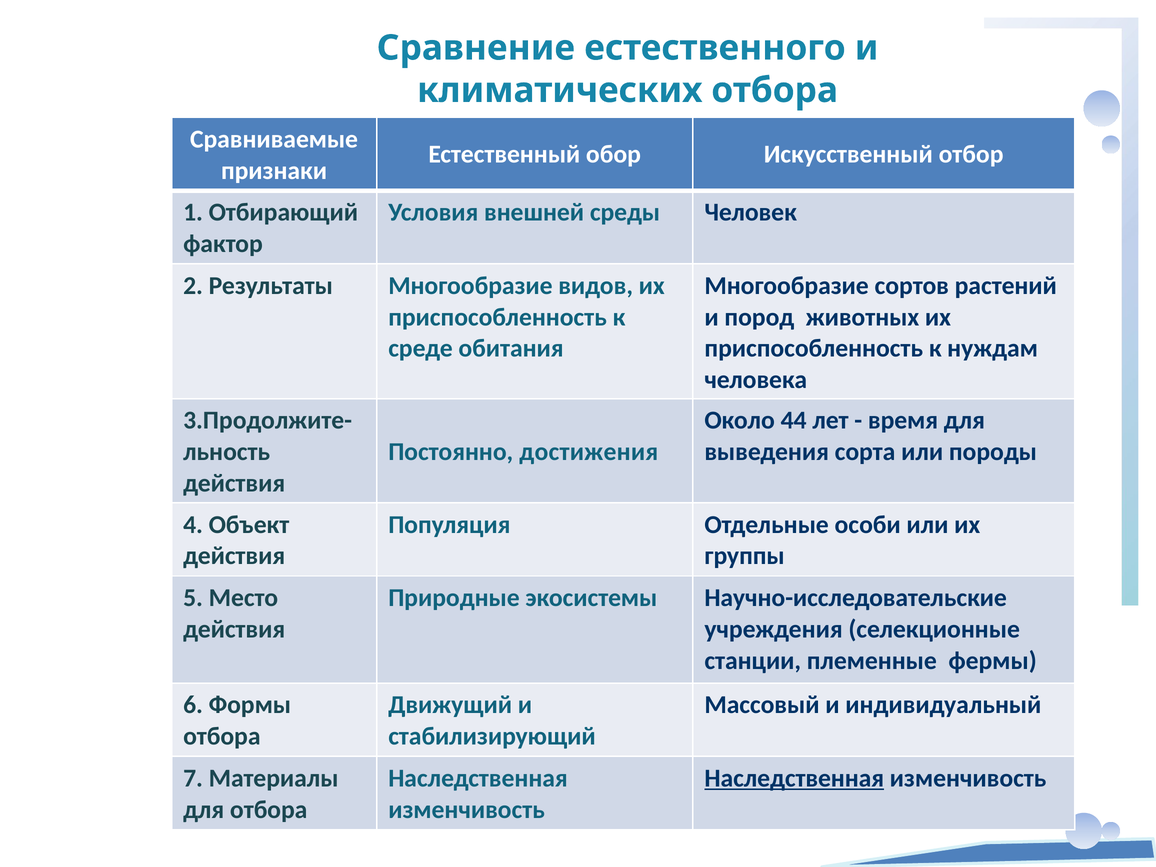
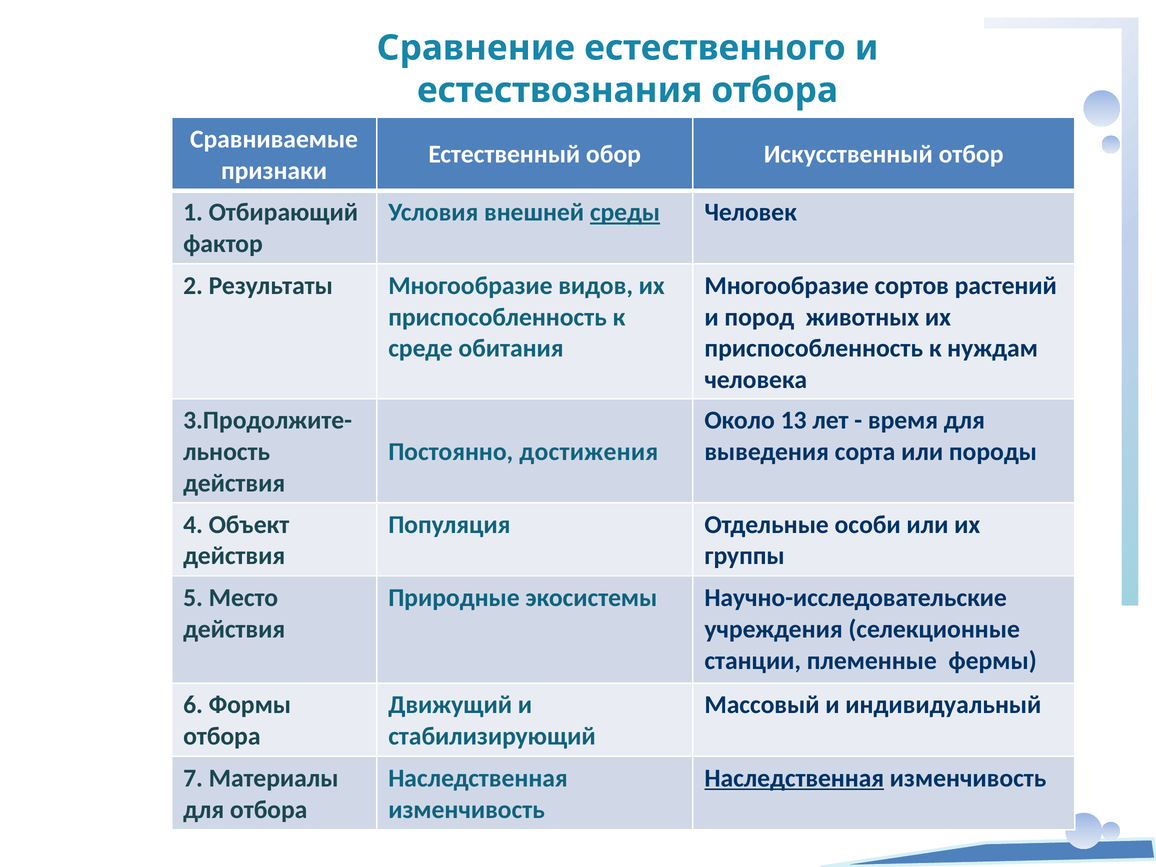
климатических: климатических -> естествознания (560, 90)
среды underline: none -> present (625, 212)
44: 44 -> 13 (794, 421)
